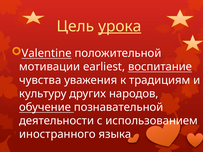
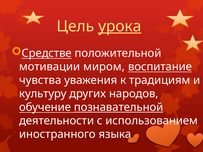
Valentine: Valentine -> Средстве (47, 53)
earliest: earliest -> миром (104, 67)
познавательной underline: none -> present (119, 107)
